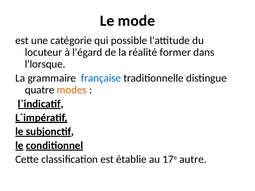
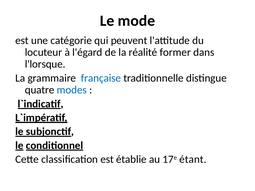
possible: possible -> peuvent (129, 41)
modes colour: orange -> blue (72, 90)
autre: autre -> étant (193, 160)
